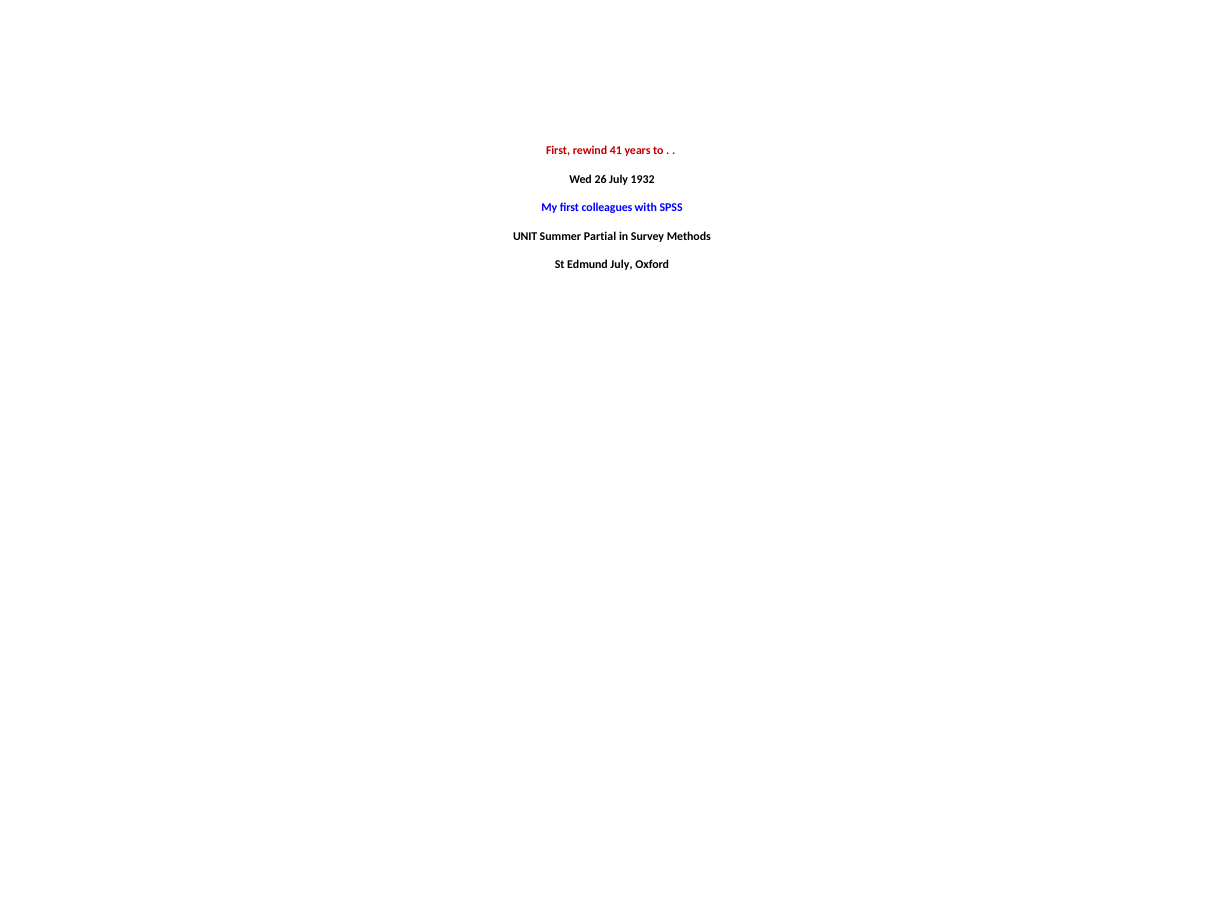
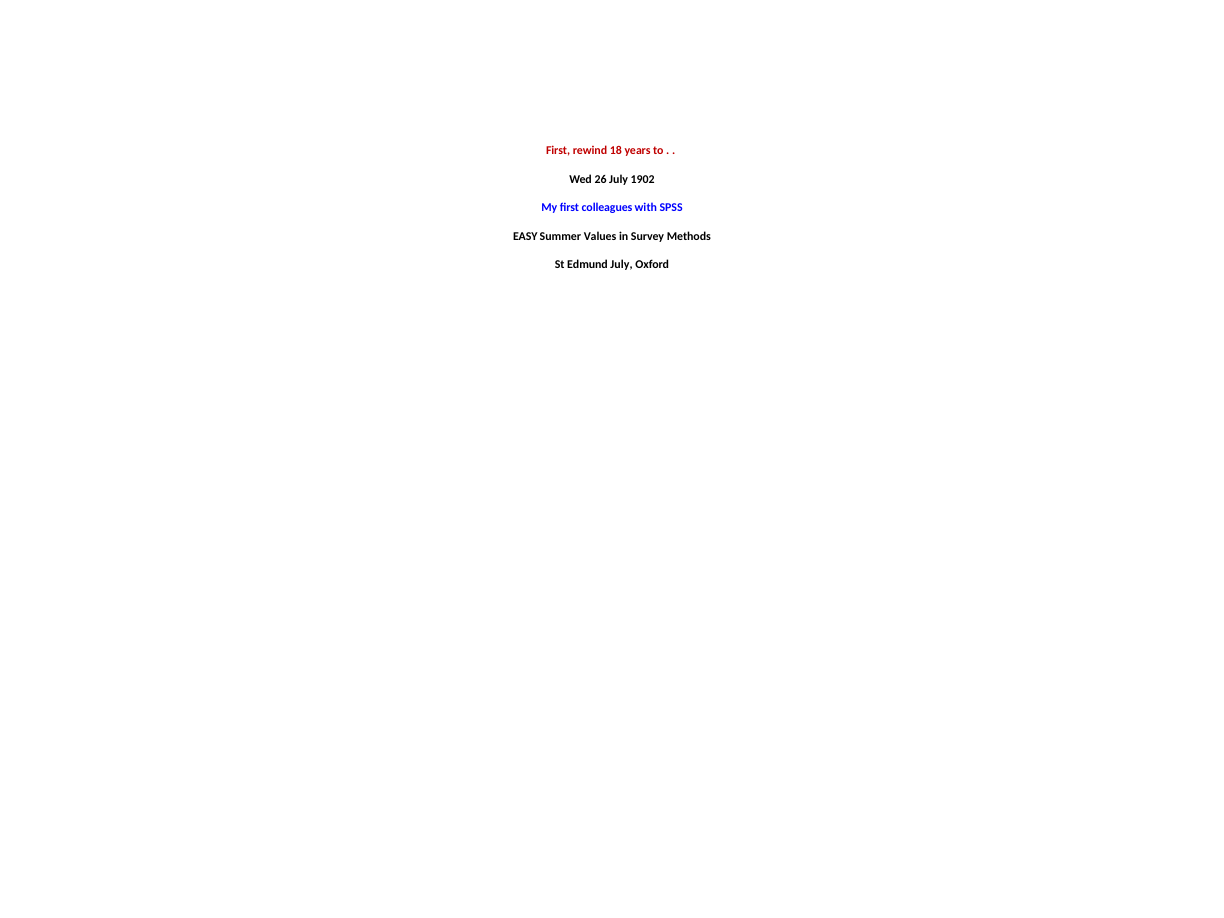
41: 41 -> 18 (616, 151)
1932: 1932 -> 1902 (643, 179)
UNIT: UNIT -> EASY (525, 236)
Partial: Partial -> Values (600, 236)
